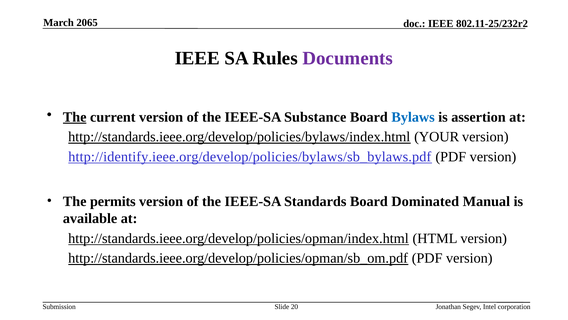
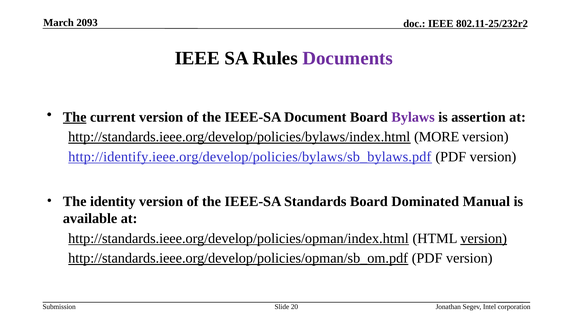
2065: 2065 -> 2093 (87, 23)
Substance: Substance -> Document (315, 117)
Bylaws colour: blue -> purple (413, 117)
YOUR: YOUR -> MORE (437, 137)
permits: permits -> identity (113, 201)
version underline: none -> present (484, 238)
